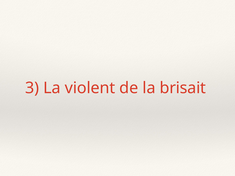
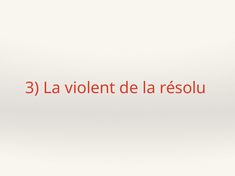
brisait: brisait -> résolu (183, 88)
